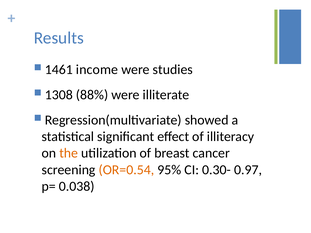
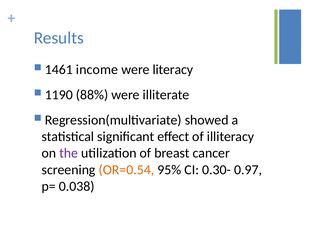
studies: studies -> literacy (173, 70)
1308: 1308 -> 1190 (59, 95)
the colour: orange -> purple (69, 153)
